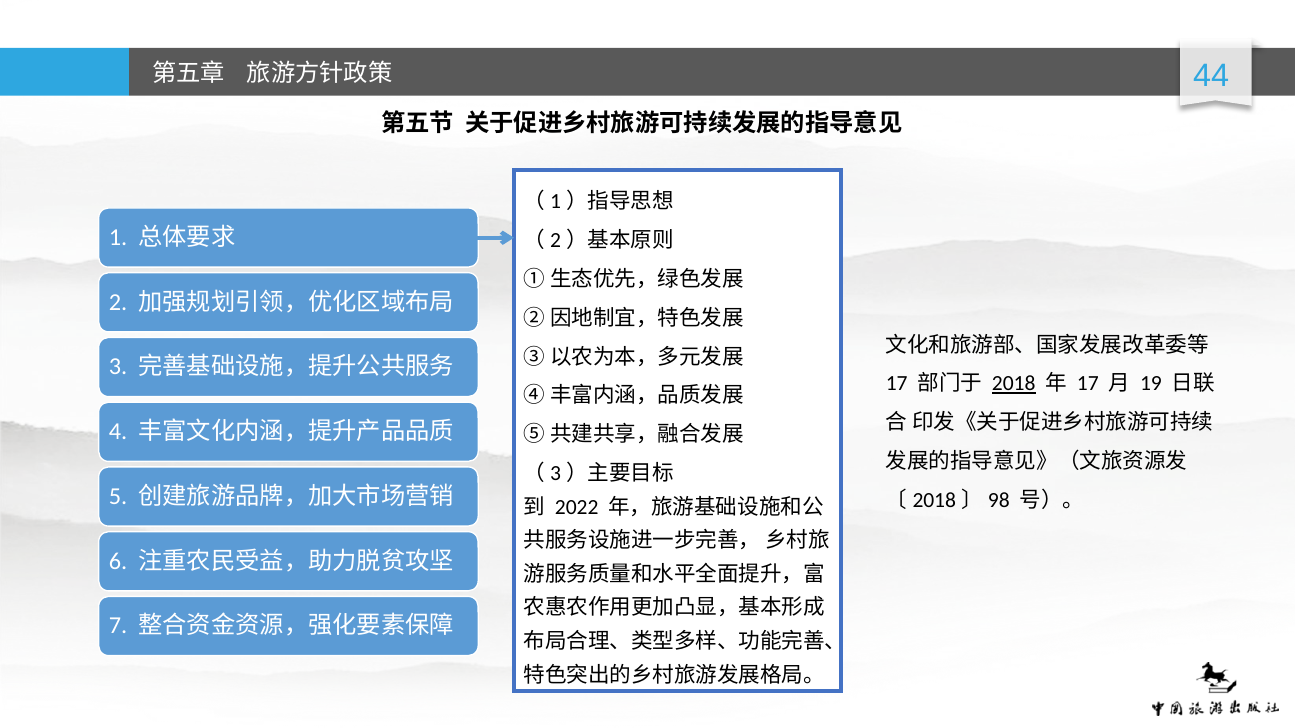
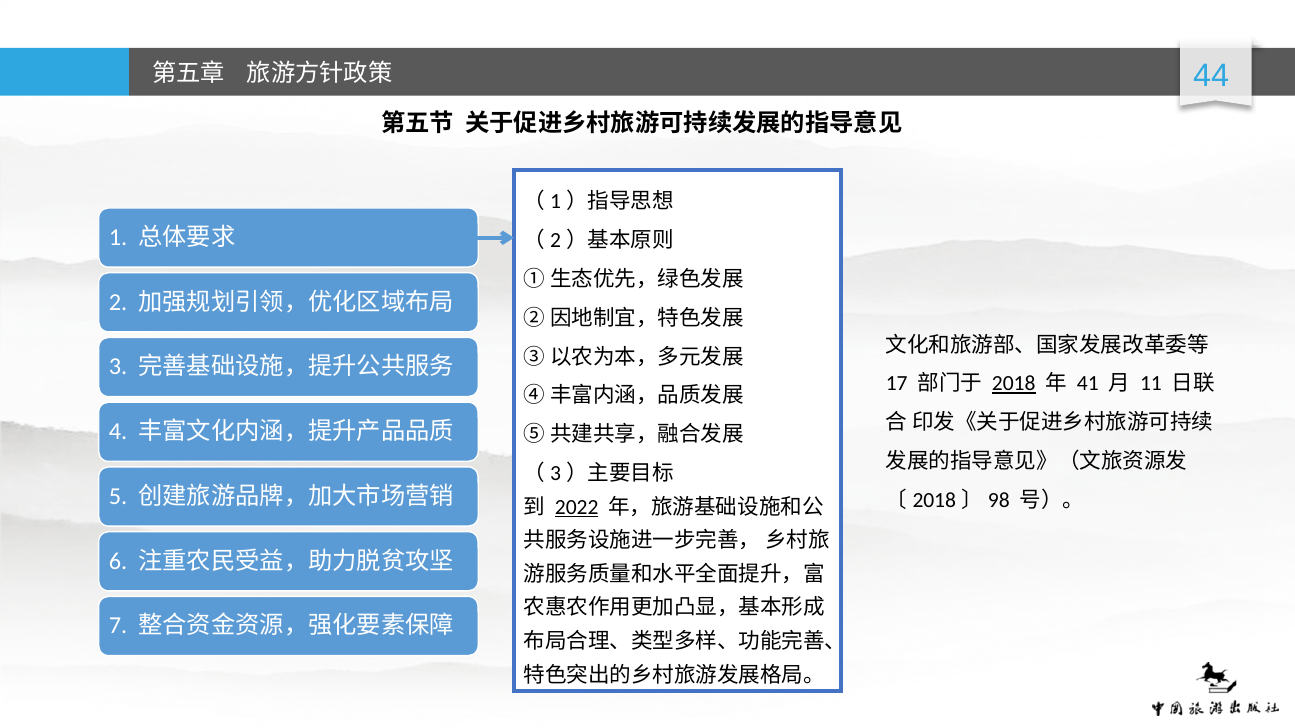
17: 17 -> 41 (1088, 384)
19: 19 -> 11 (1151, 384)
2022 underline: none -> present (577, 507)
